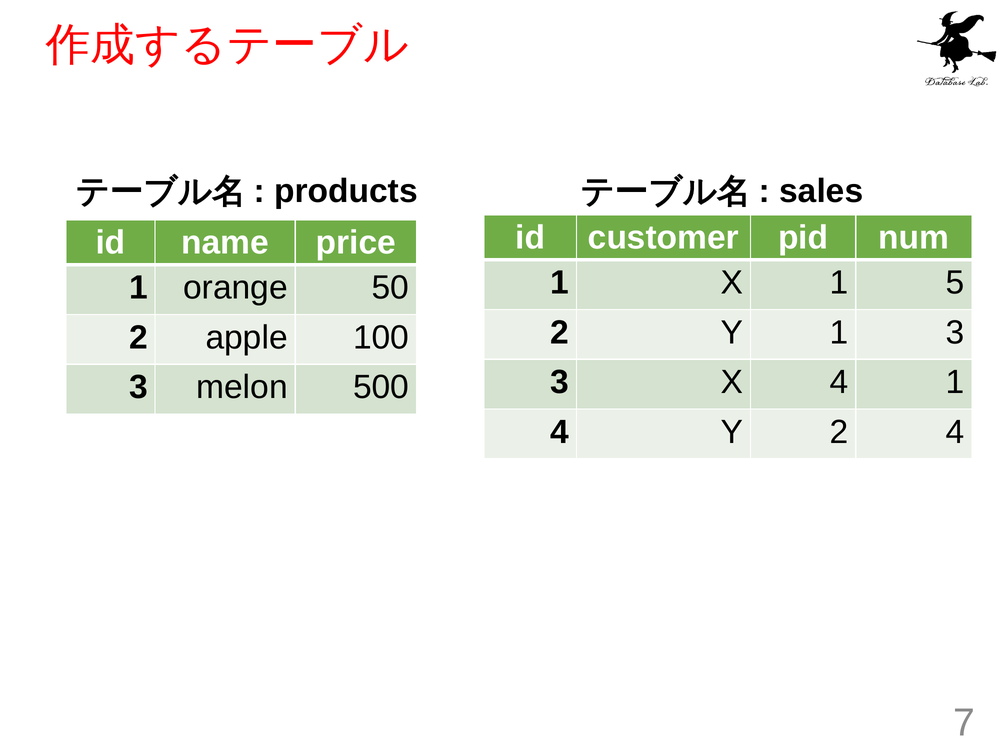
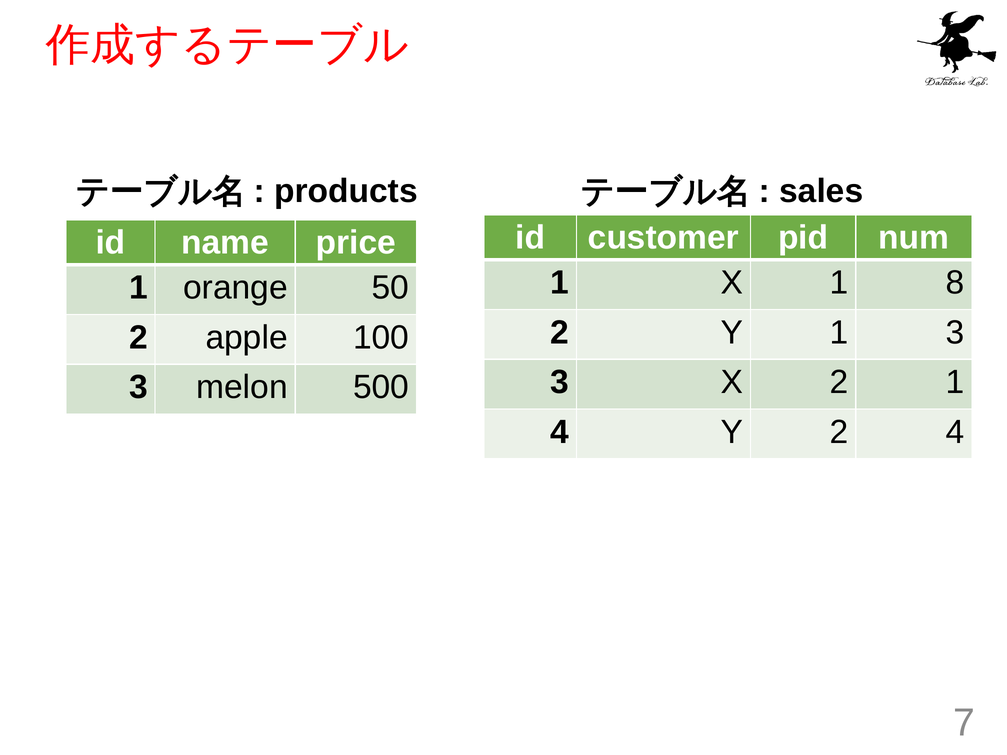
5: 5 -> 8 (955, 283)
X 4: 4 -> 2 (839, 382)
